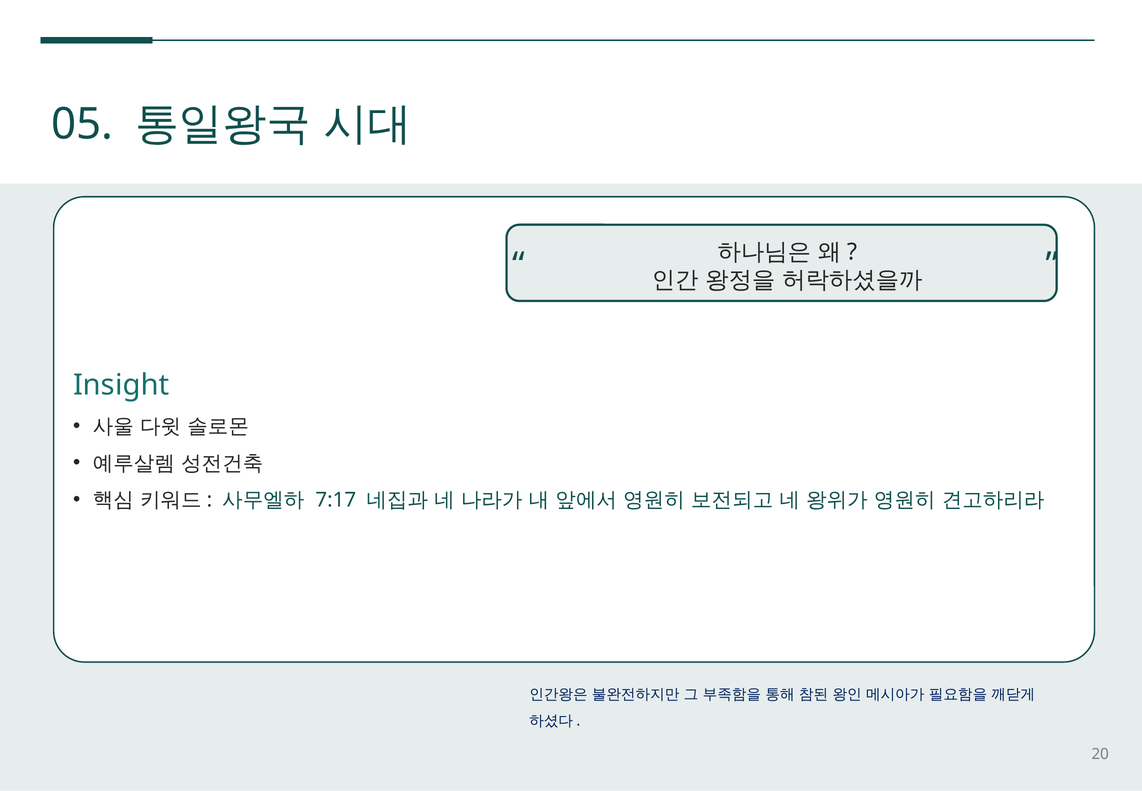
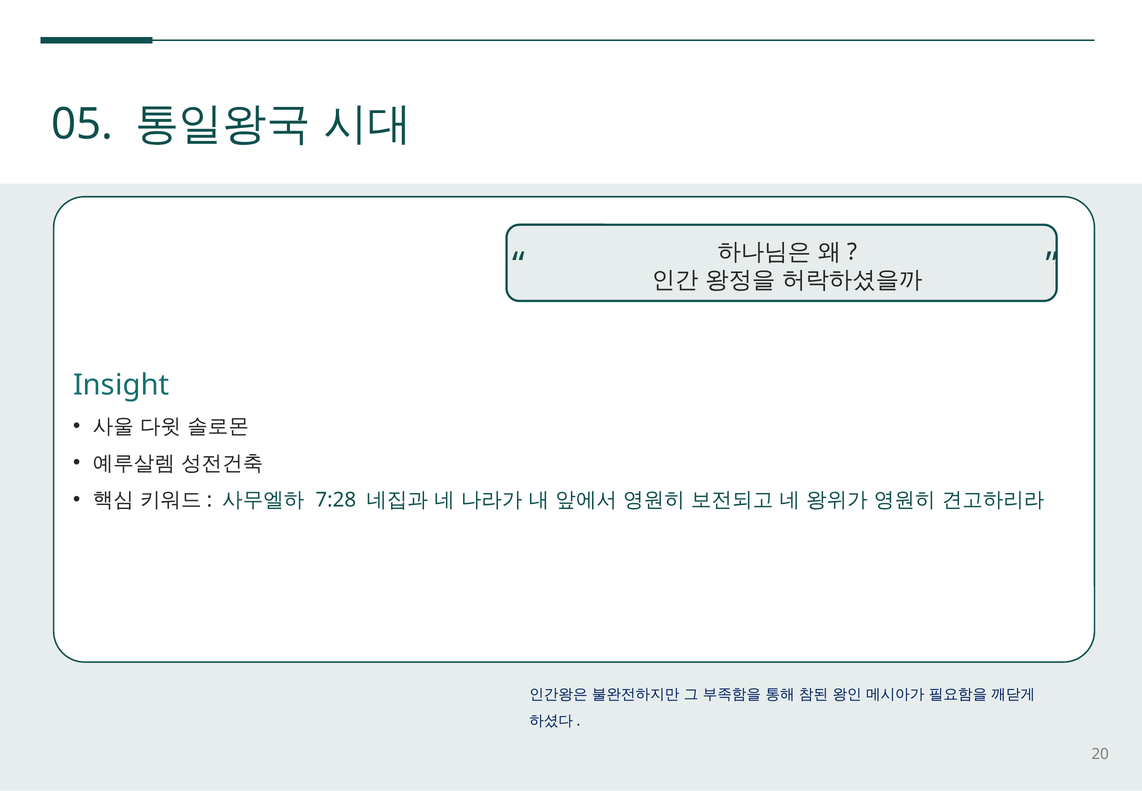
7:17: 7:17 -> 7:28 (336, 500)
